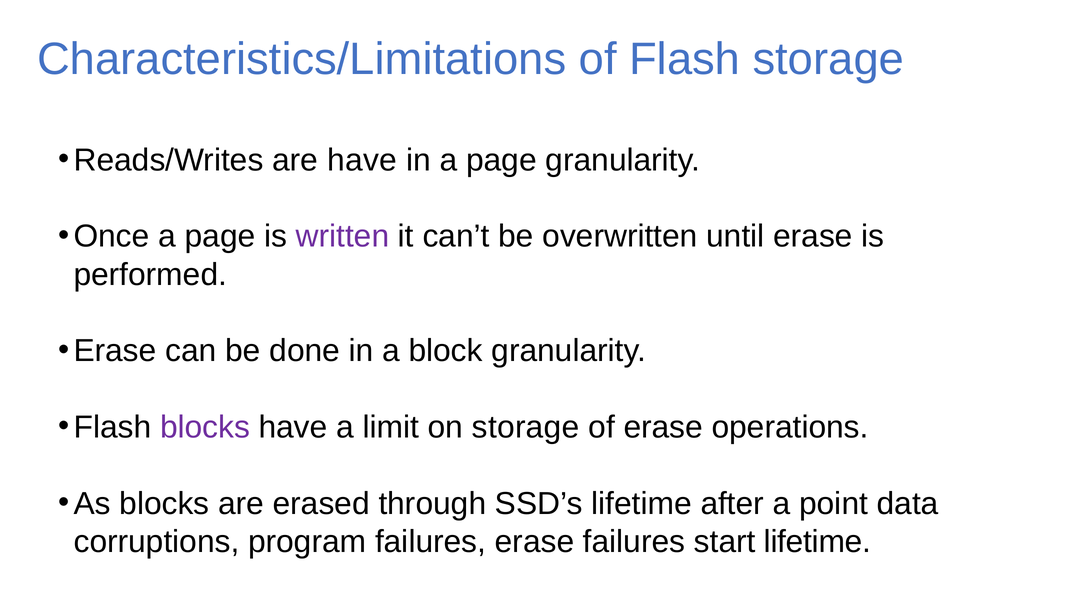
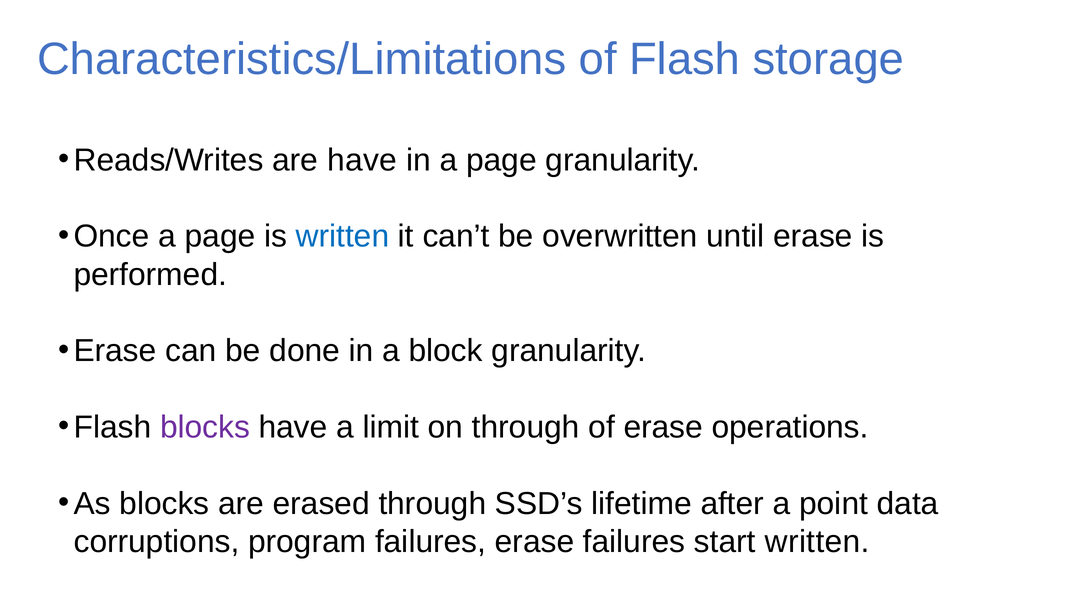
written colour: purple -> blue (343, 236)
on storage: storage -> through (526, 427)
start lifetime: lifetime -> written (817, 542)
